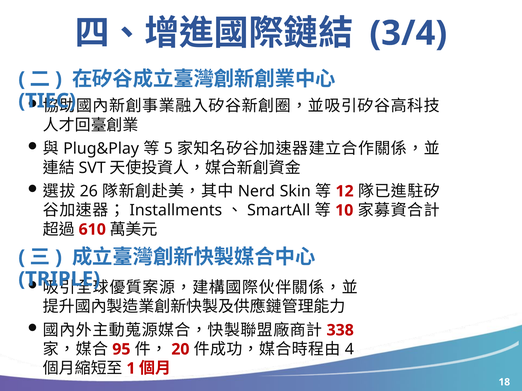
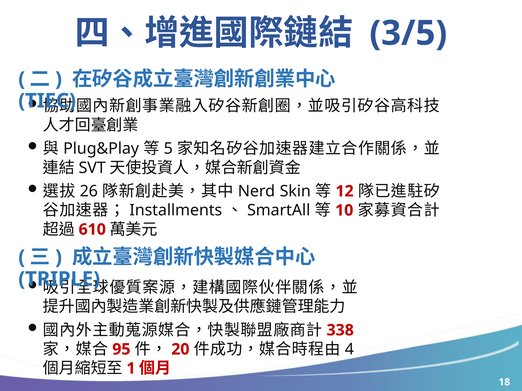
3/4: 3/4 -> 3/5 (408, 33)
